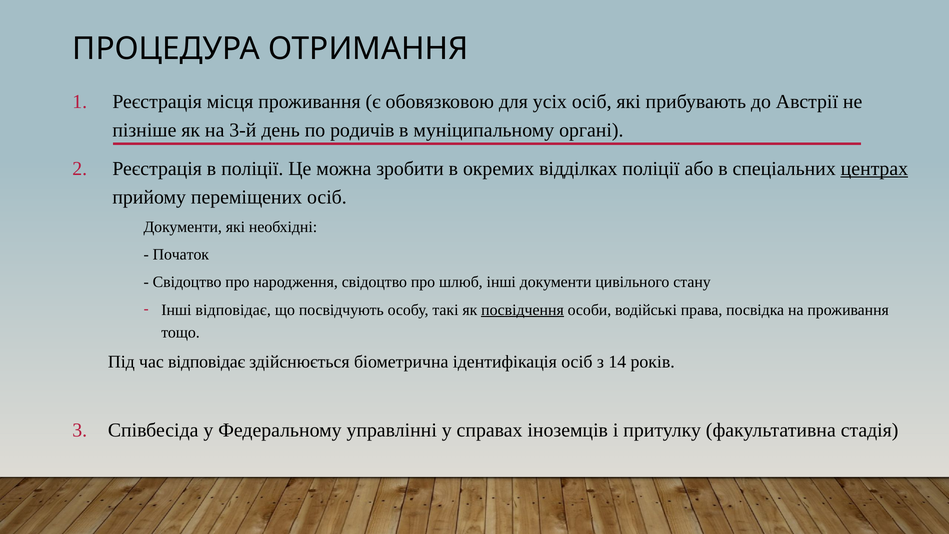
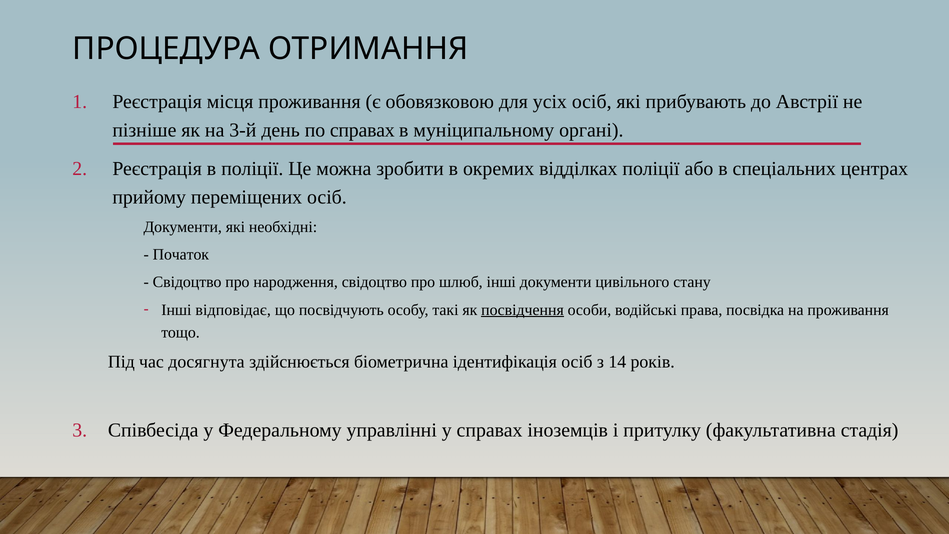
по родичів: родичів -> справах (362, 130)
центрах underline: present -> none (874, 169)
час відповідає: відповідає -> досягнута (206, 362)
